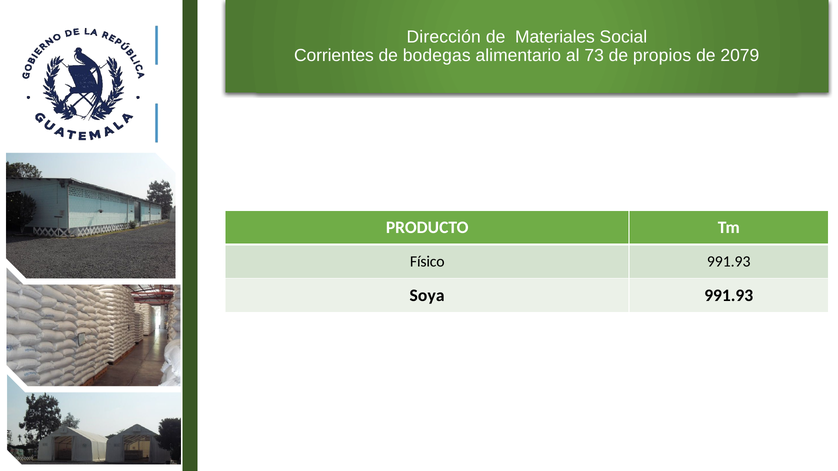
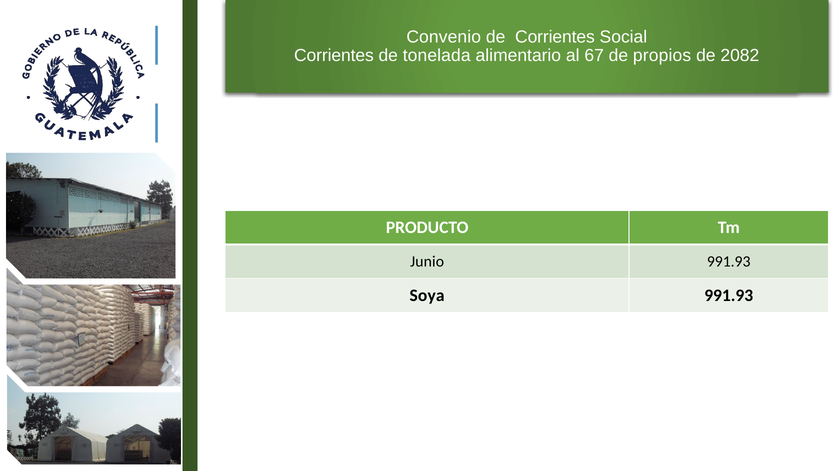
Dirección: Dirección -> Convenio (444, 37)
de Materiales: Materiales -> Corrientes (555, 37)
bodegas: bodegas -> tonelada (437, 56)
73: 73 -> 67 (594, 56)
2079: 2079 -> 2082 (740, 56)
Físico: Físico -> Junio (427, 262)
